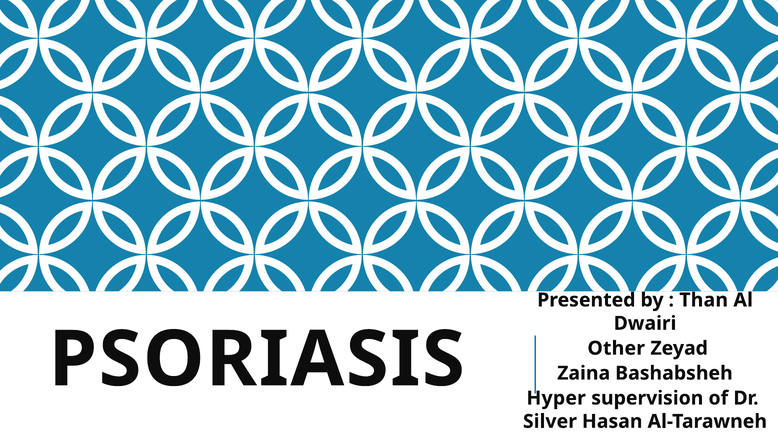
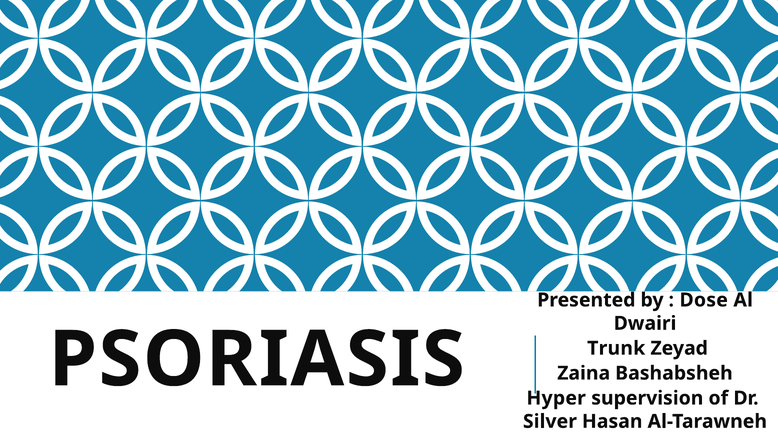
Than: Than -> Dose (704, 300)
Other: Other -> Trunk (616, 349)
